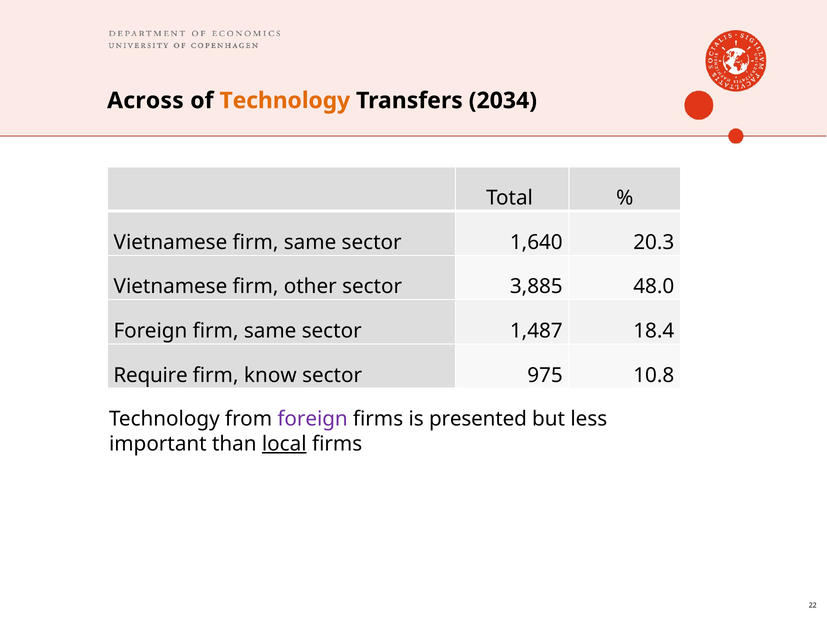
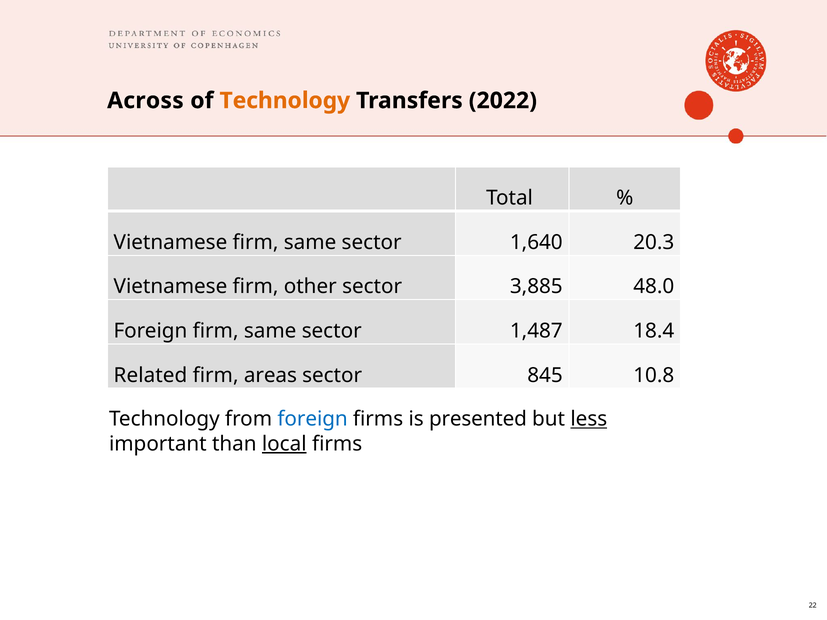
2034: 2034 -> 2022 (503, 101)
Require: Require -> Related (150, 375)
know: know -> areas (270, 375)
975: 975 -> 845 (545, 375)
foreign colour: purple -> blue (313, 419)
less underline: none -> present (589, 419)
